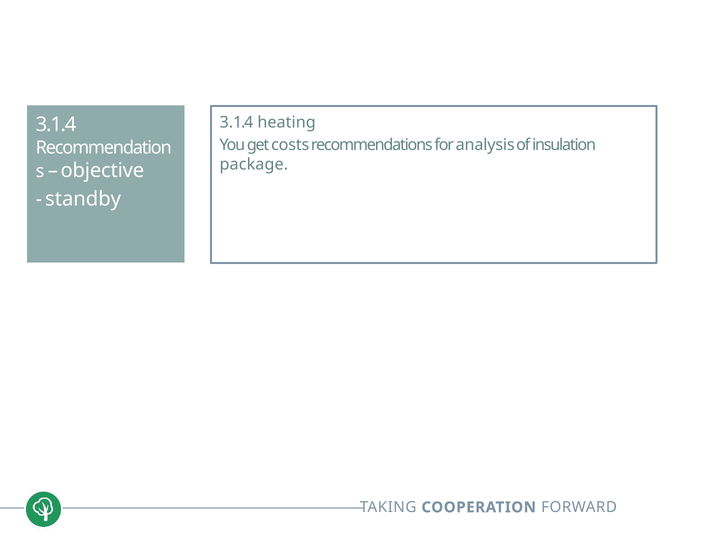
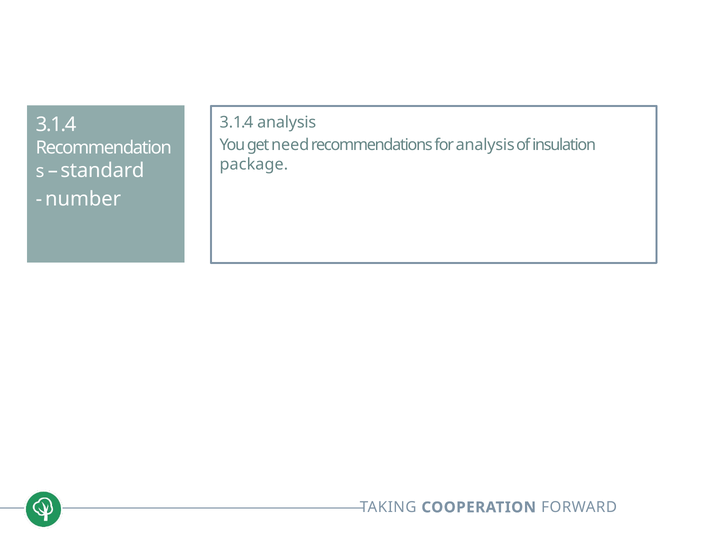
3.1.4 heating: heating -> analysis (287, 122)
costs: costs -> need (290, 145)
objective: objective -> standard (102, 171)
standby: standby -> number (83, 199)
